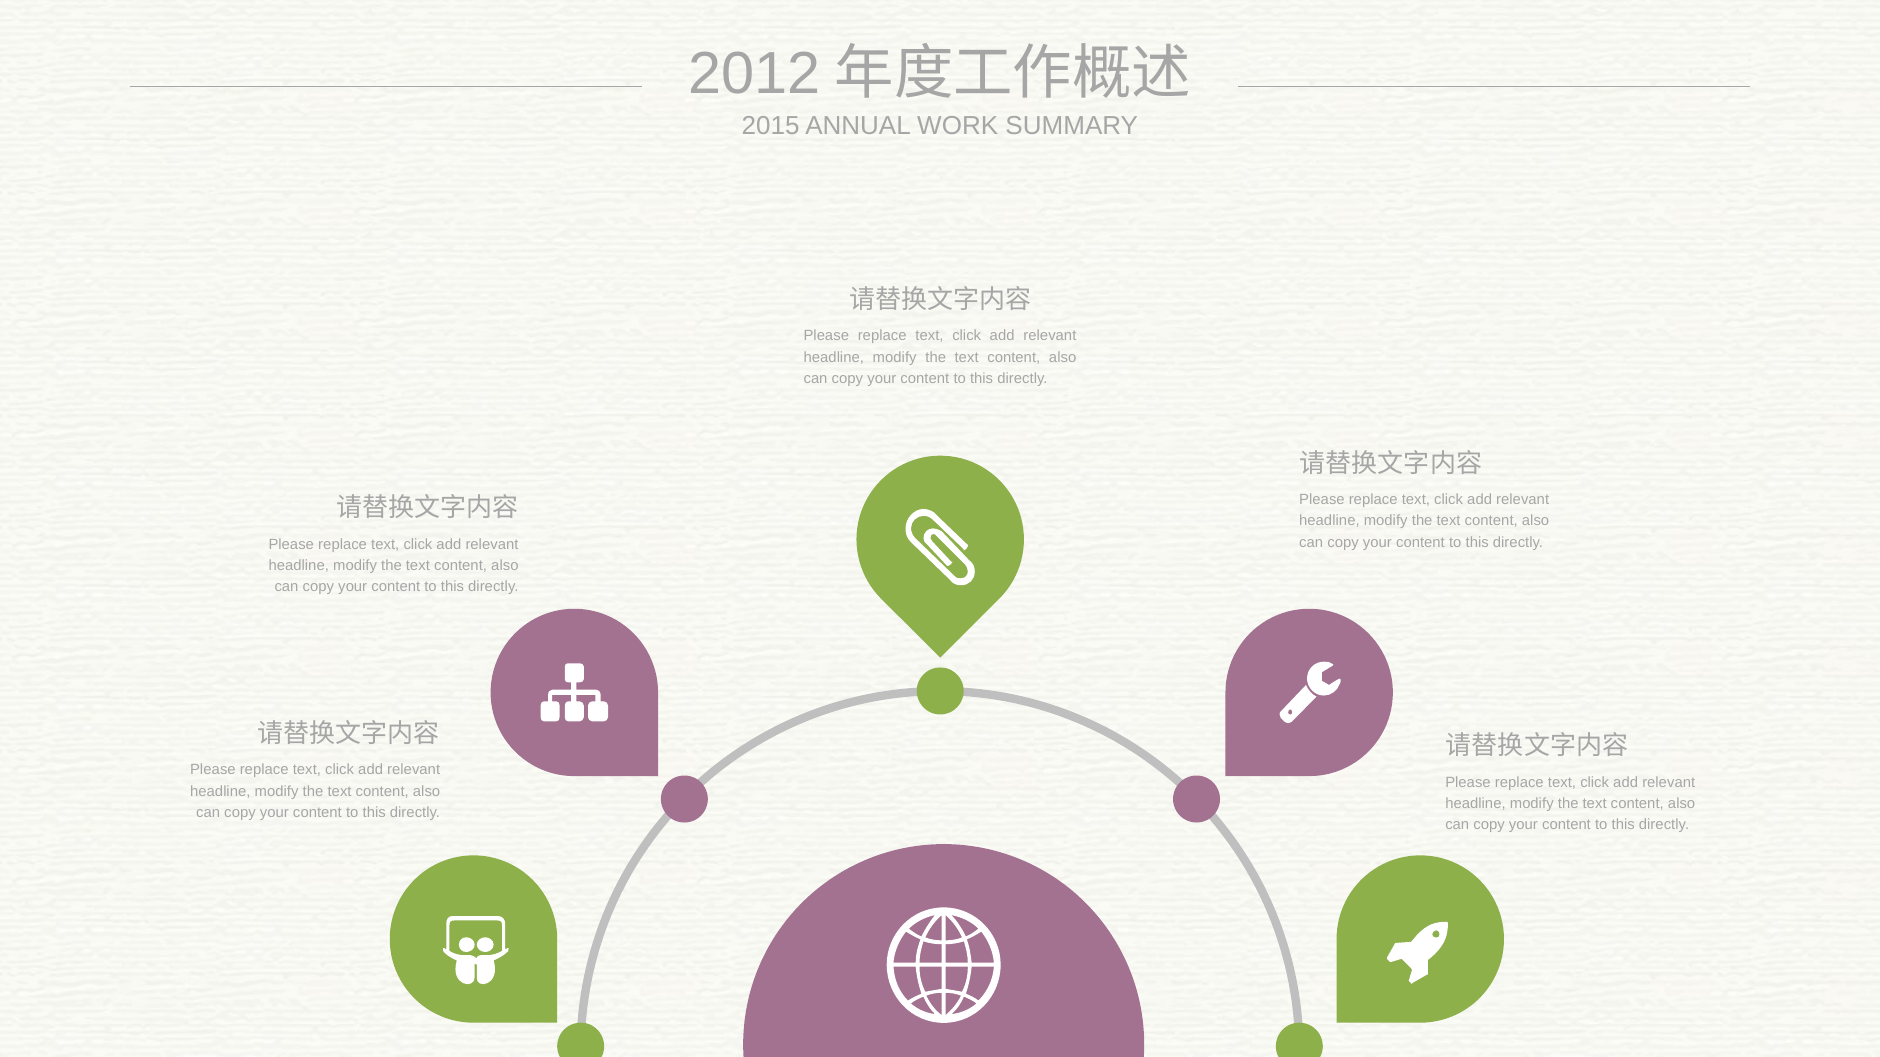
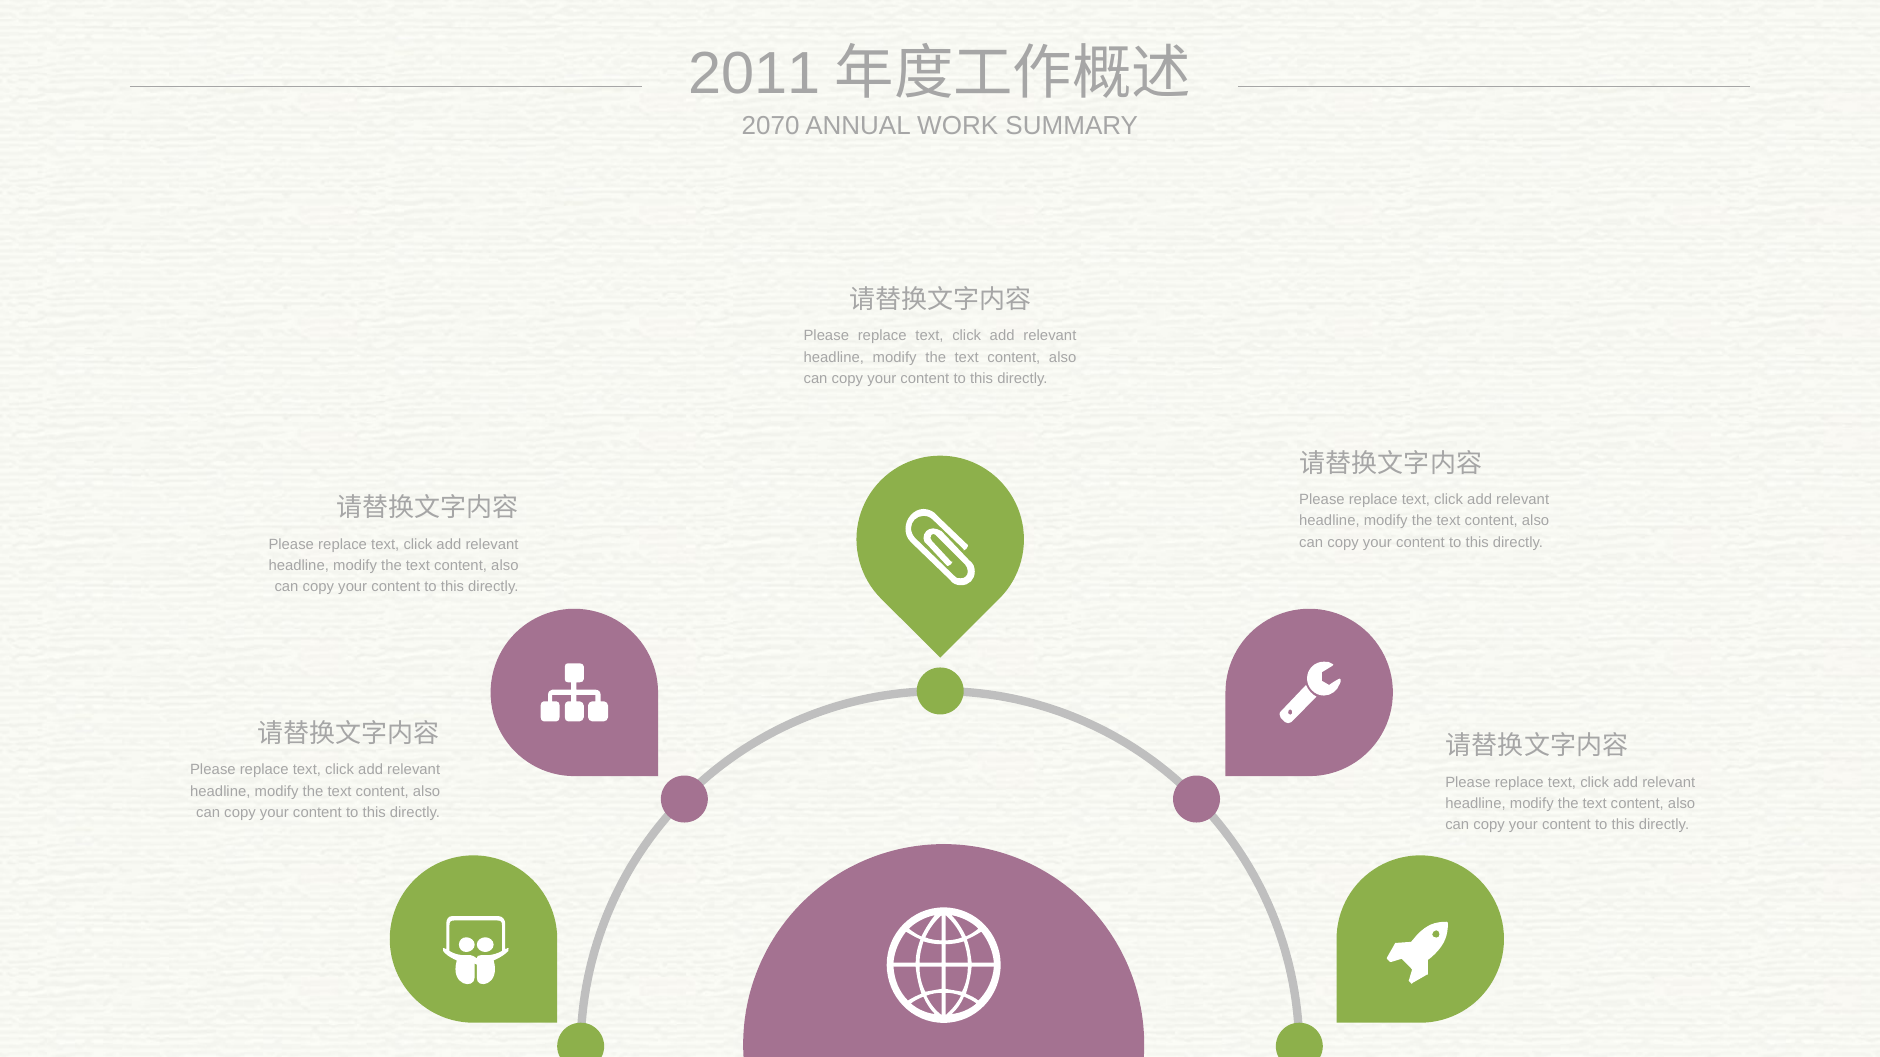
2012: 2012 -> 2011 (754, 74)
2015: 2015 -> 2070 (771, 126)
